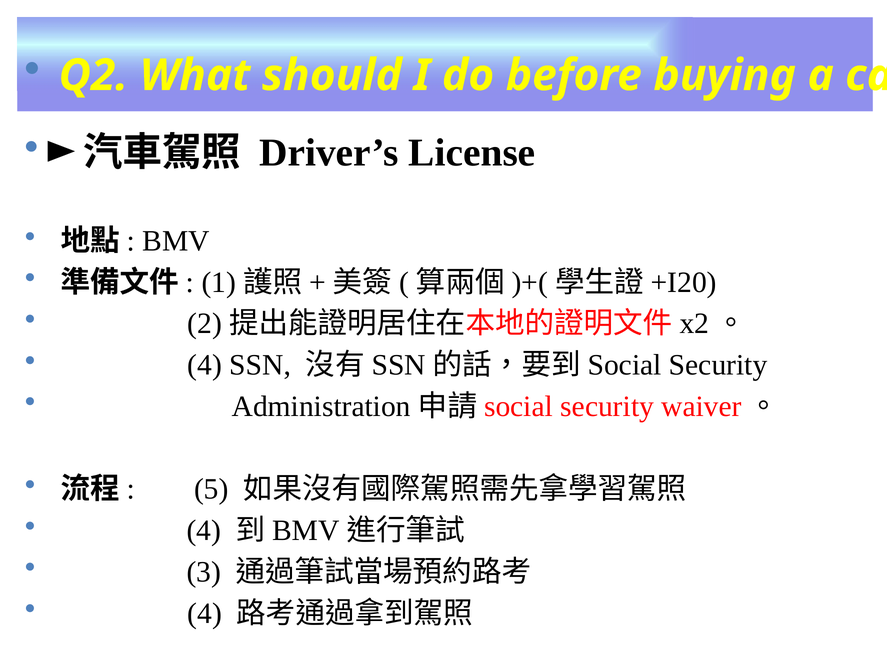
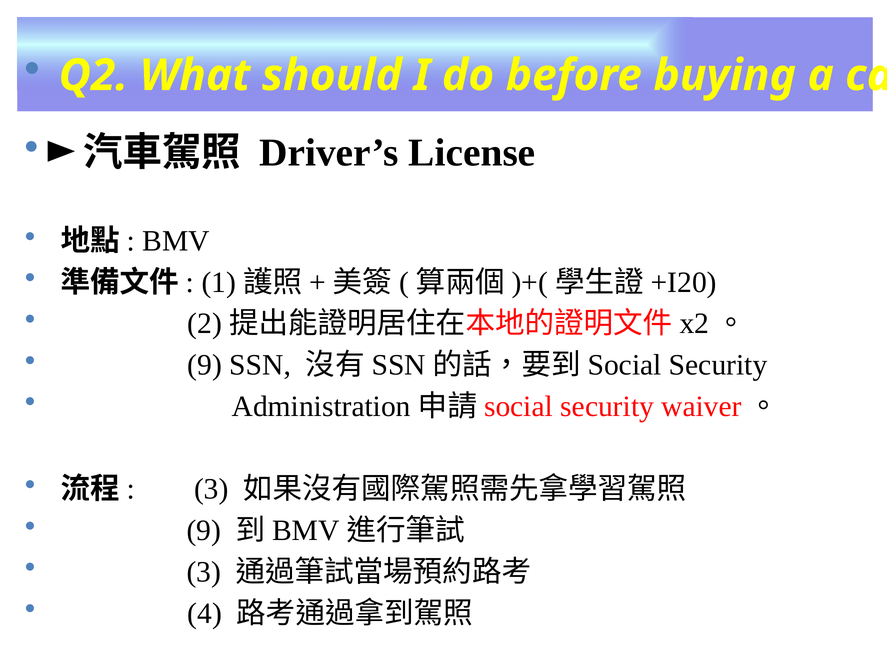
4: 4 -> 9 (205, 365)
5: 5 -> 3 (211, 489)
4: 4 -> 9 (204, 531)
